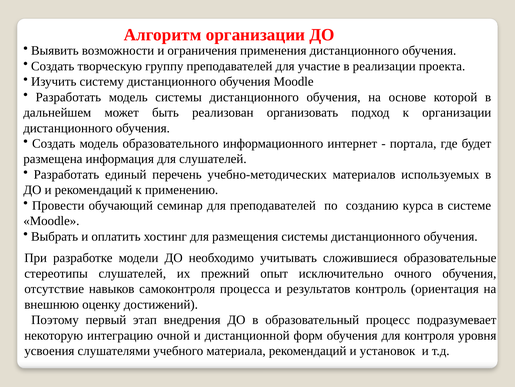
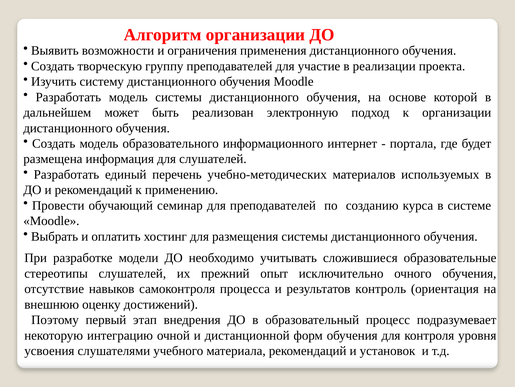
организовать: организовать -> электронную (303, 112)
